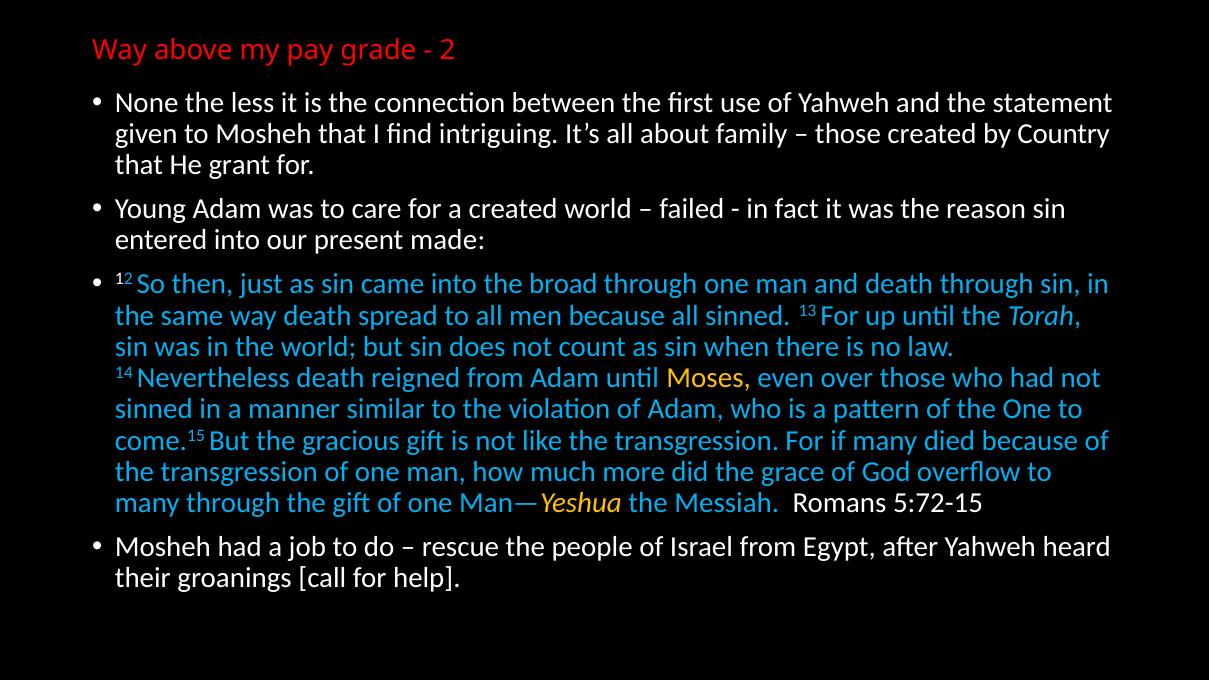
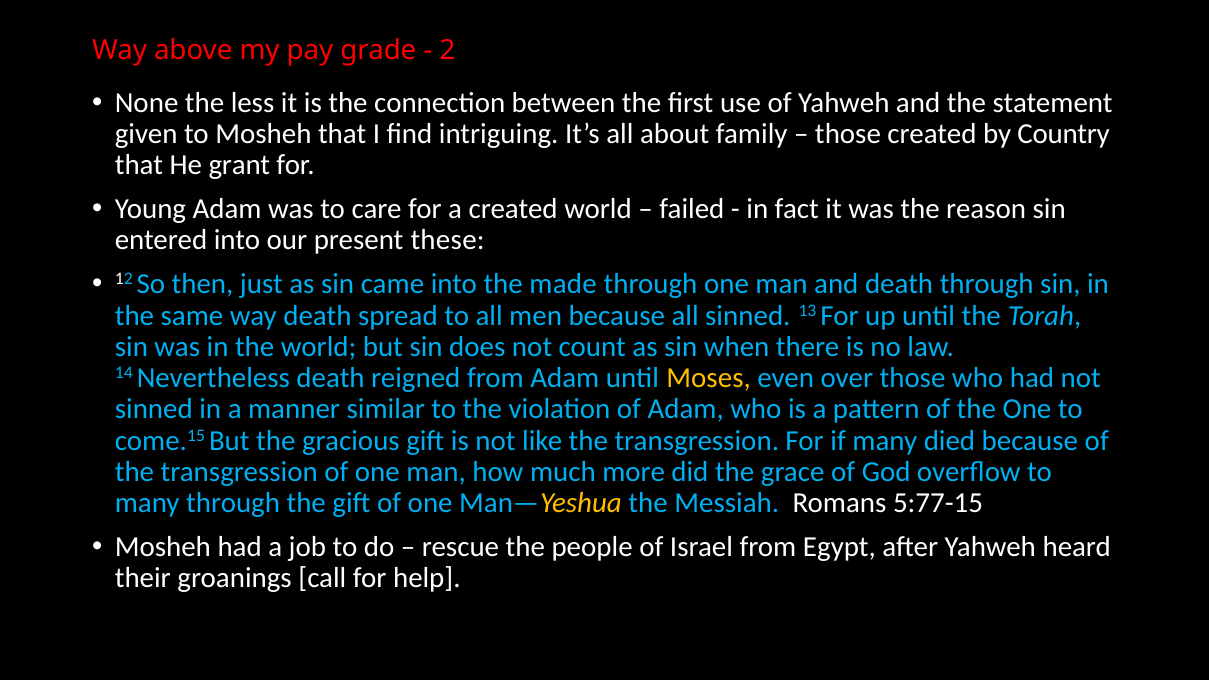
made: made -> these (448, 240)
broad: broad -> made (563, 284)
5:72-15: 5:72-15 -> 5:77-15 (938, 503)
